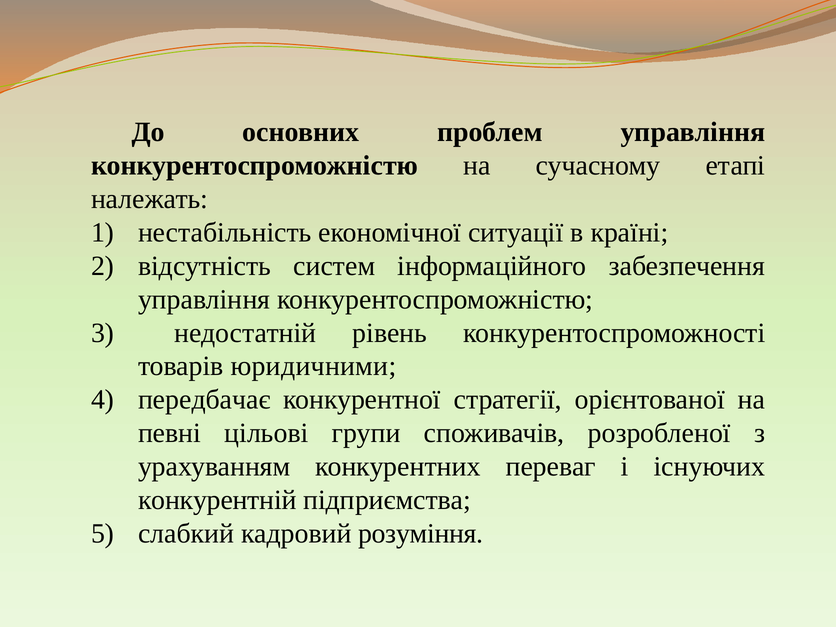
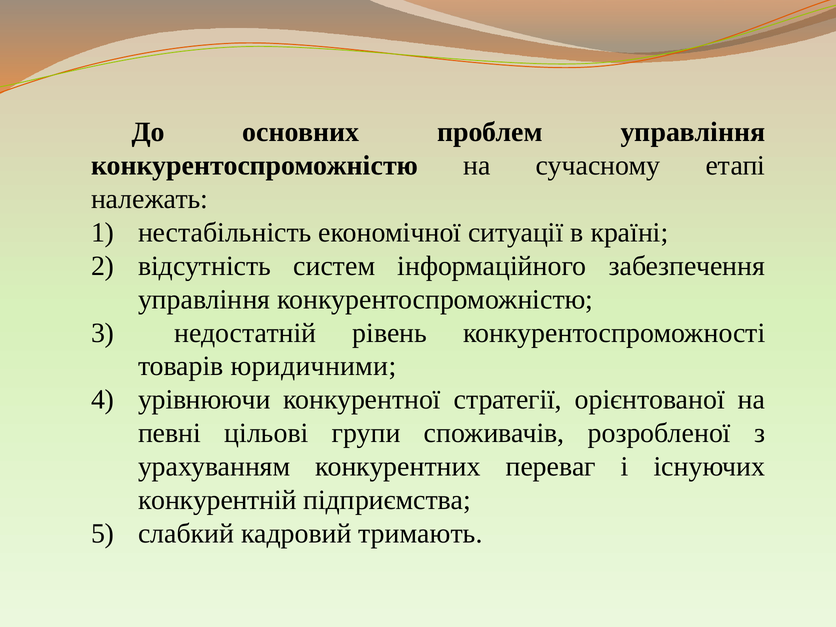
передбачає: передбачає -> урівнюючи (204, 400)
розуміння: розуміння -> тримають (421, 533)
